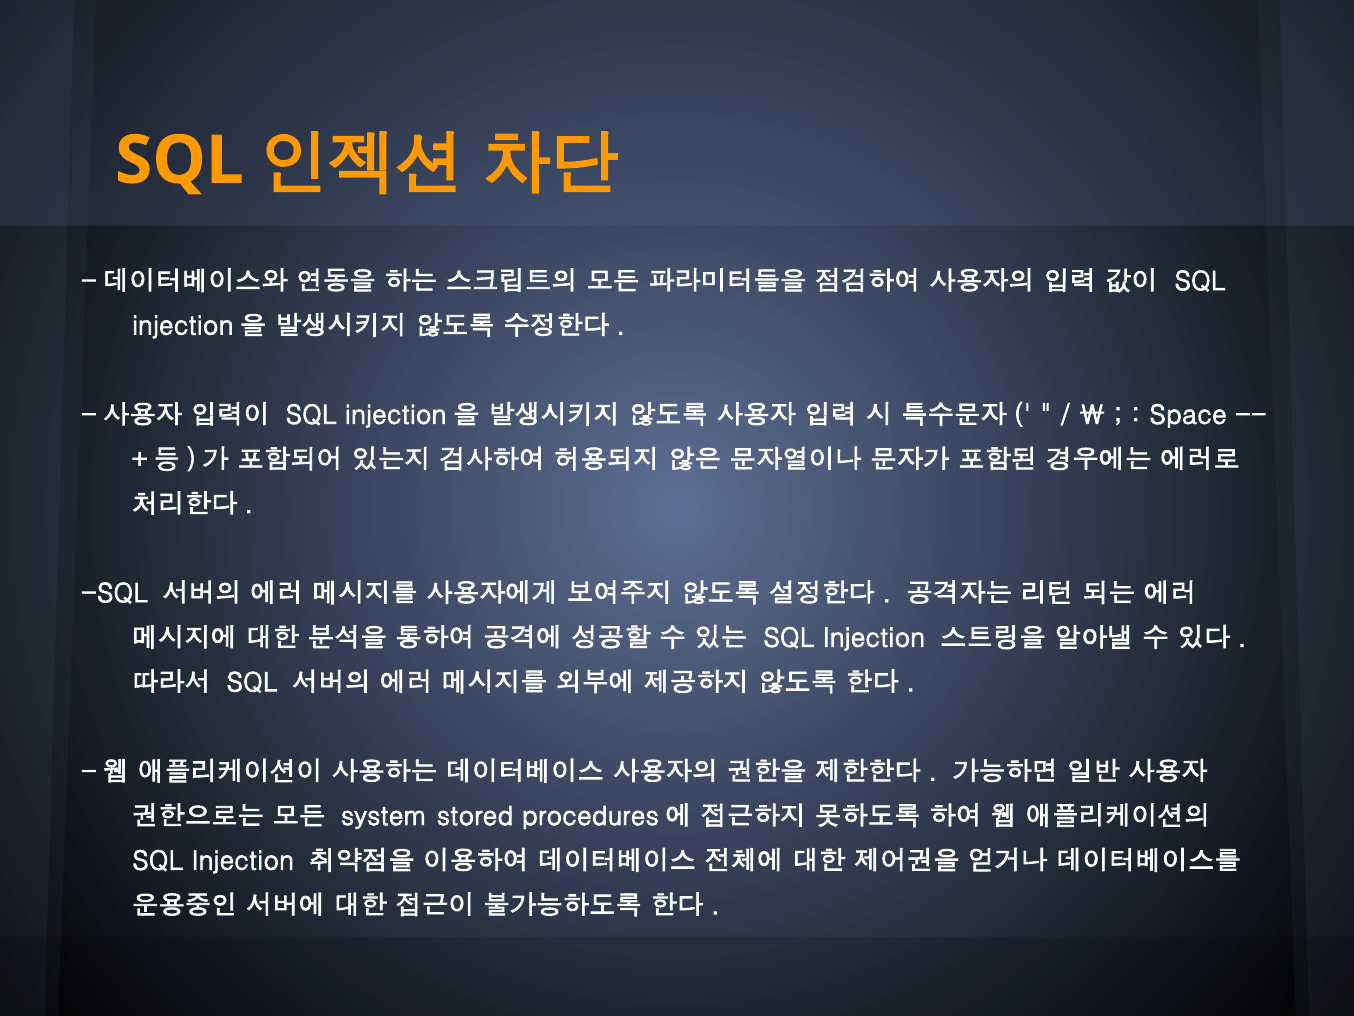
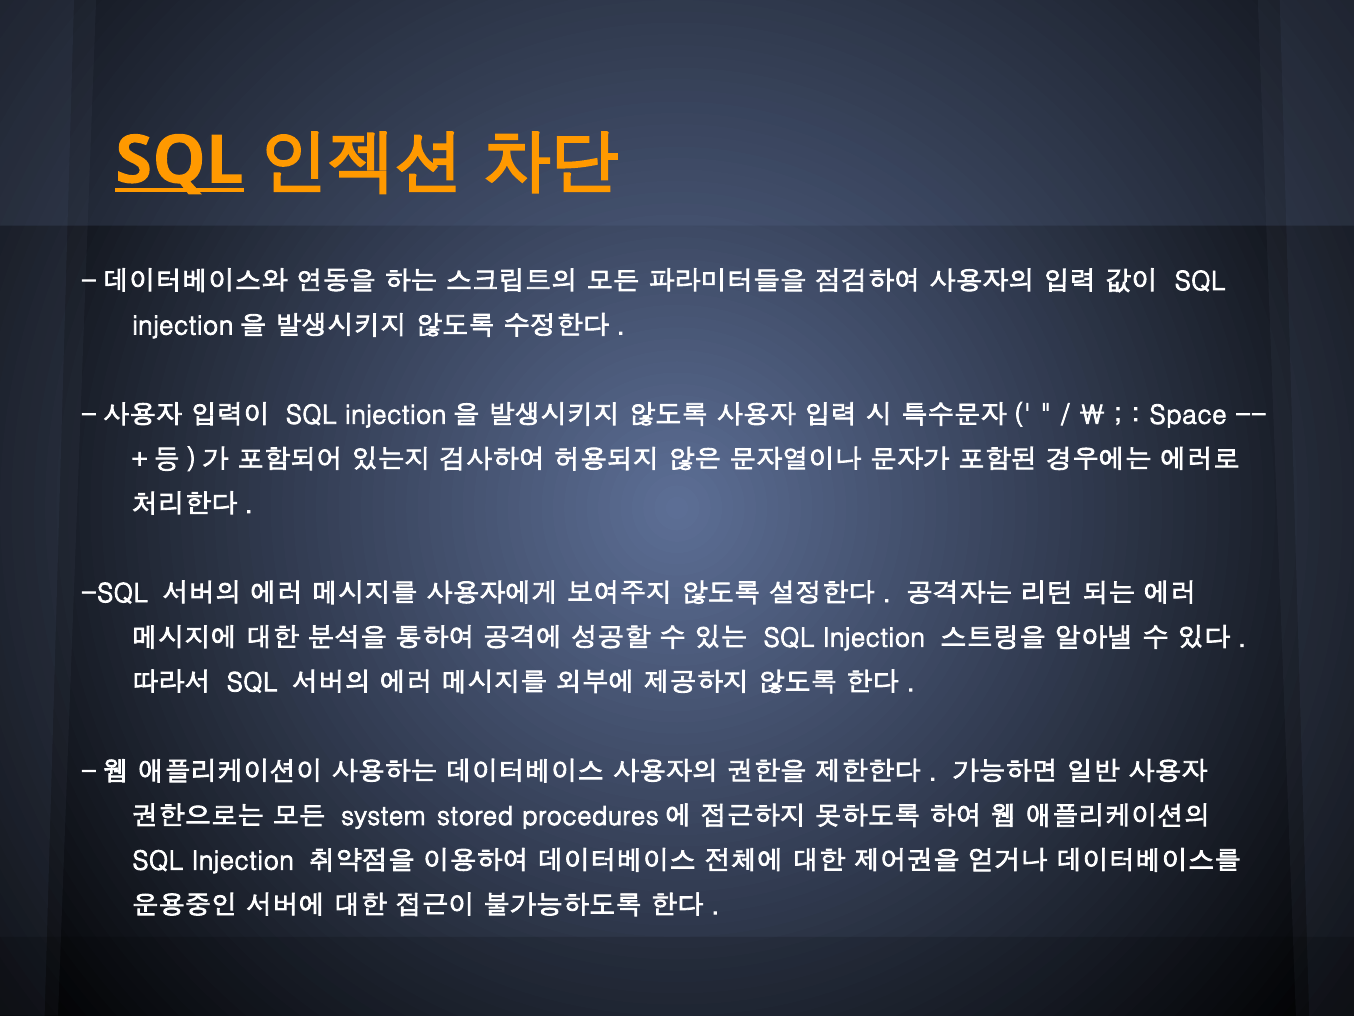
SQL underline: none -> present (179, 160)
